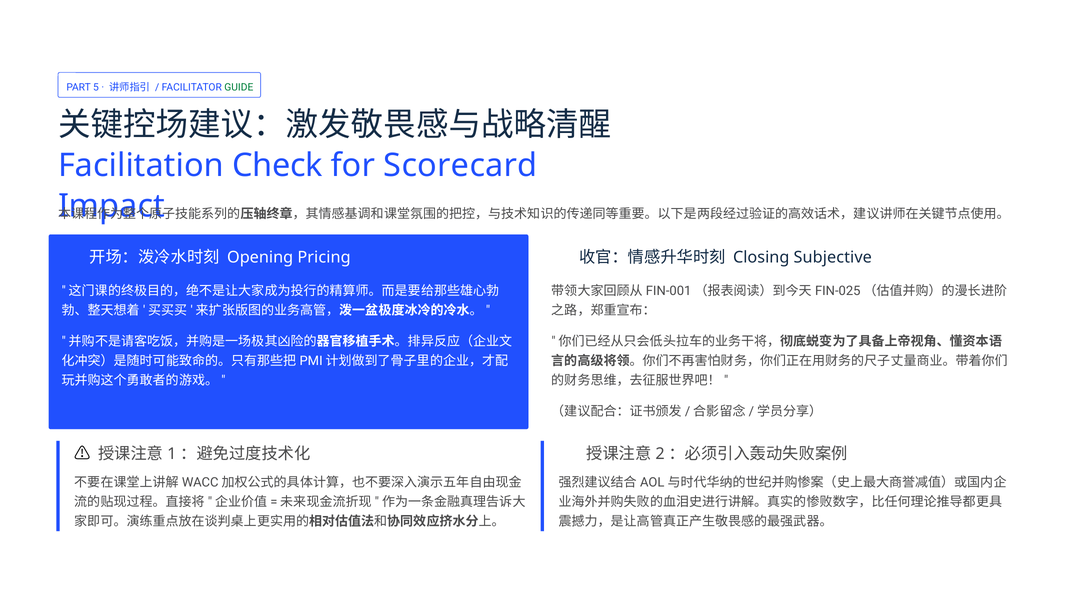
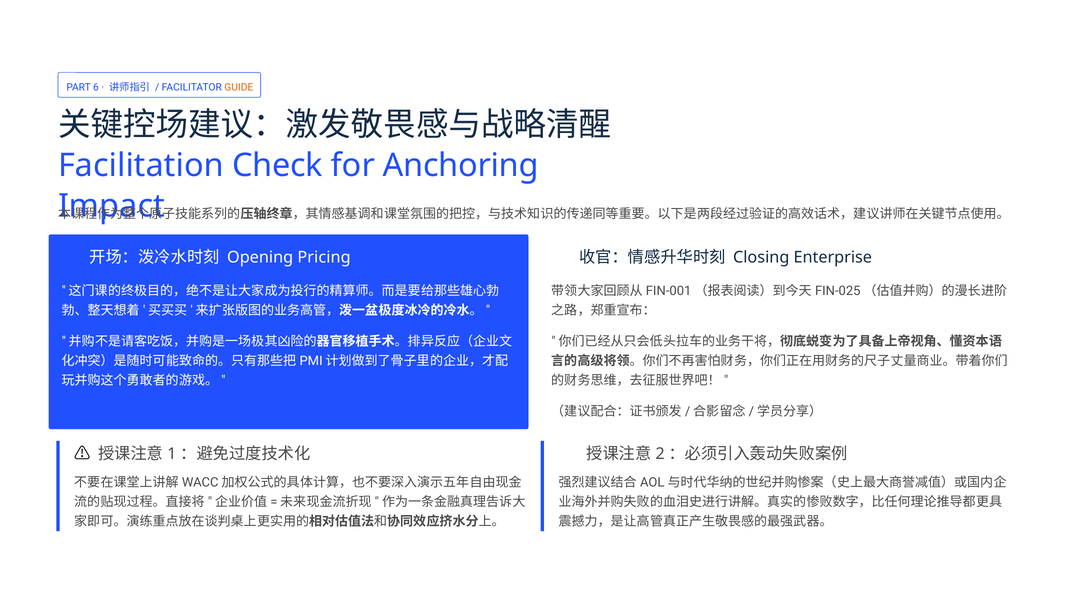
5: 5 -> 6 (96, 87)
GUIDE colour: green -> orange (239, 87)
Scorecard: Scorecard -> Anchoring (461, 166)
Subjective: Subjective -> Enterprise (833, 257)
